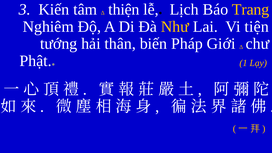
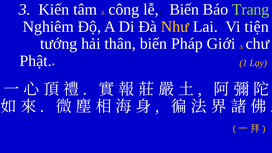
thiện: thiện -> công (124, 9)
Lịch: Lịch -> Biến (184, 9)
Trang colour: yellow -> light green (251, 9)
